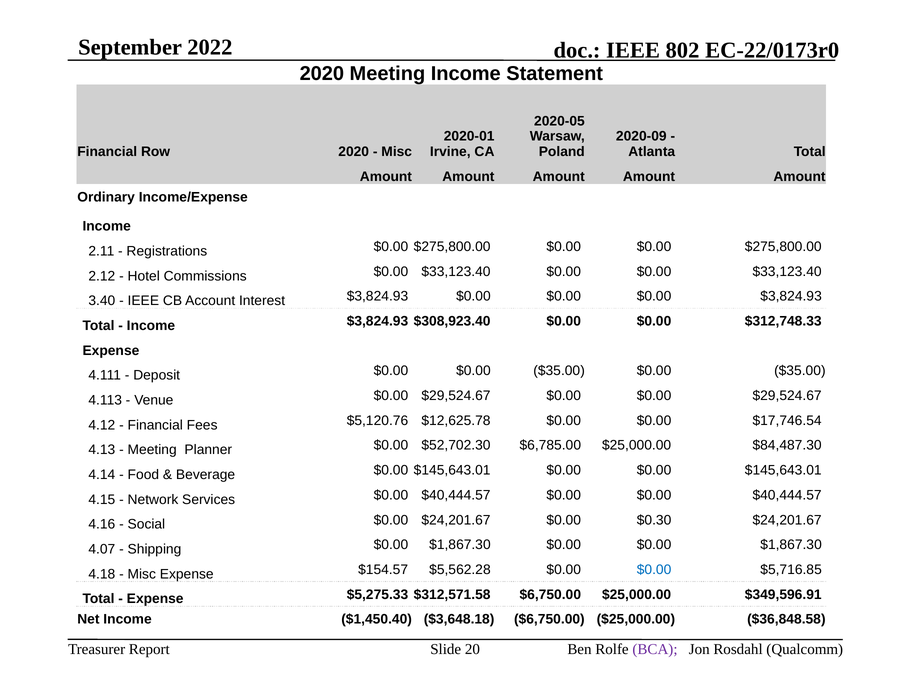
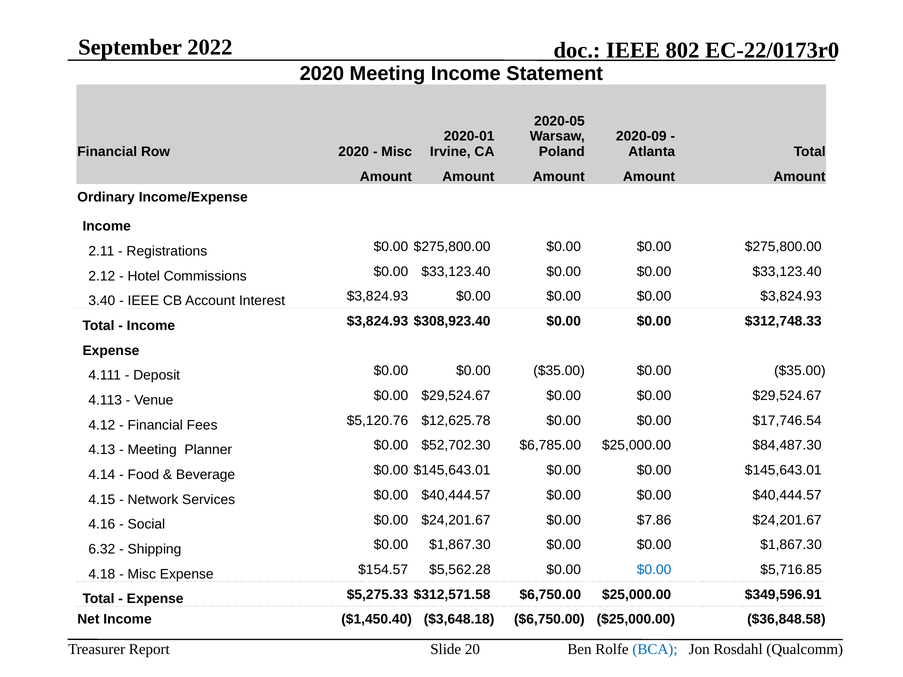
$0.30: $0.30 -> $7.86 (654, 520)
4.07: 4.07 -> 6.32 (102, 549)
BCA colour: purple -> blue (655, 650)
